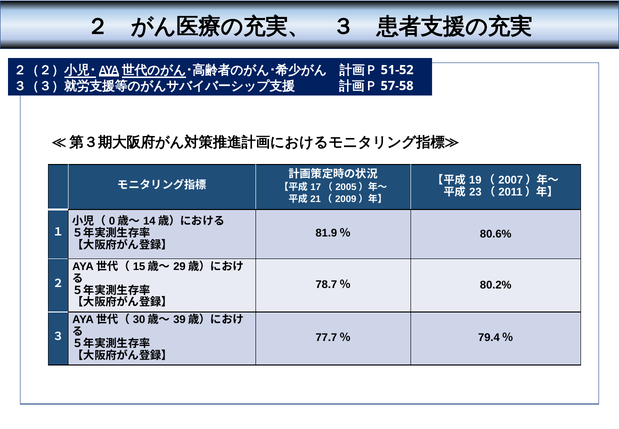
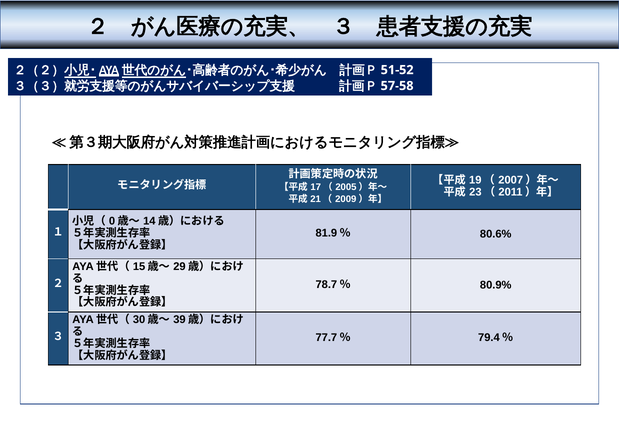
80.2%: 80.2% -> 80.9% (496, 285)
